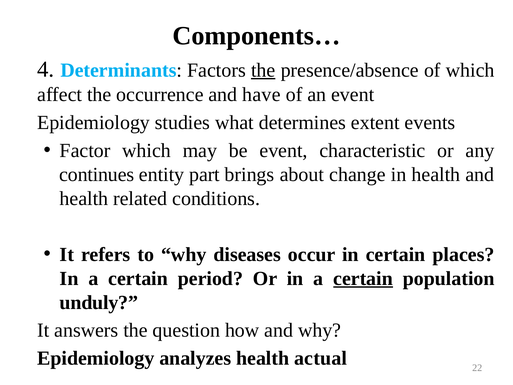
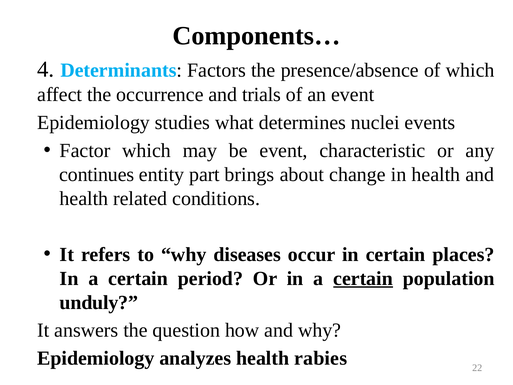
the underline: present -> none (263, 70)
have: have -> trials (262, 95)
extent: extent -> nuclei (375, 123)
actual: actual -> rabies (321, 358)
